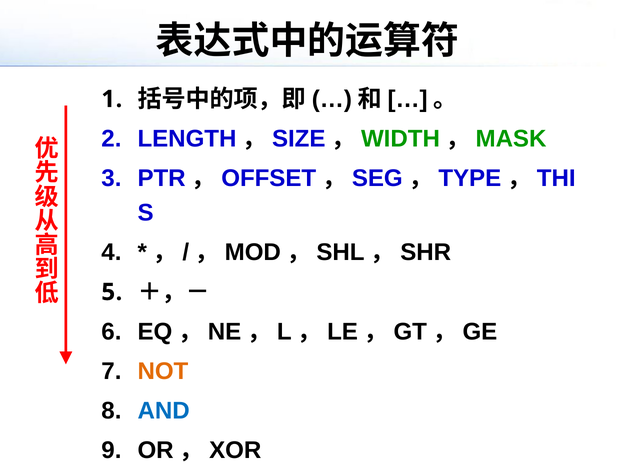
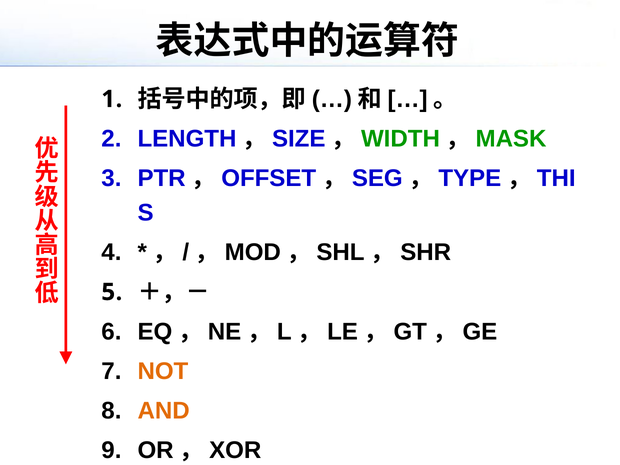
AND colour: blue -> orange (164, 411)
